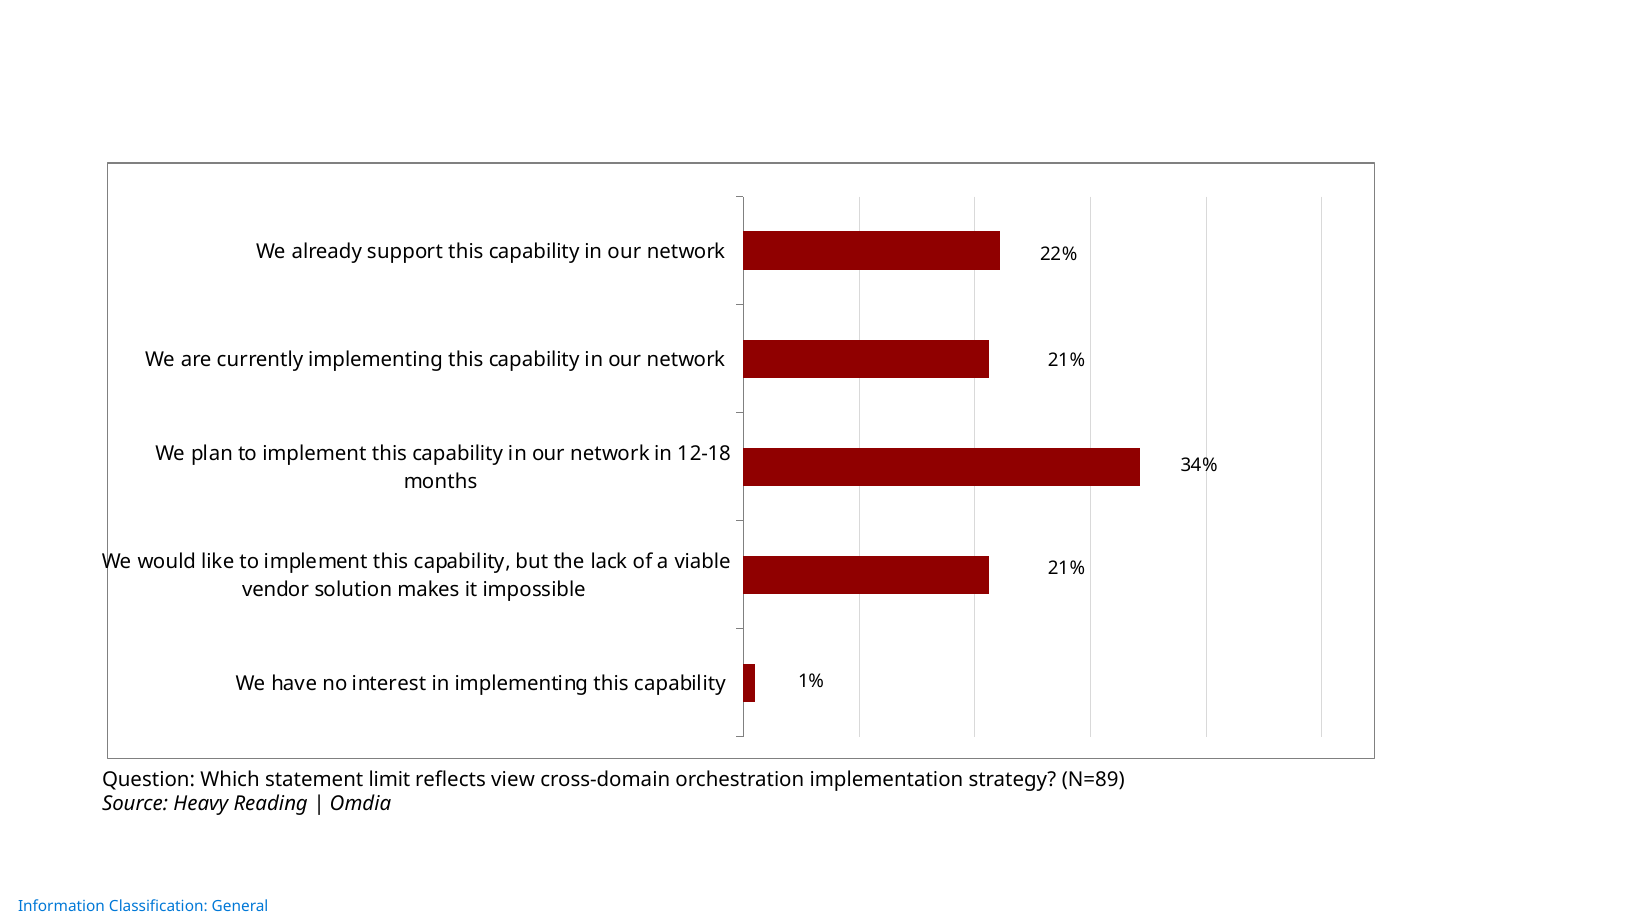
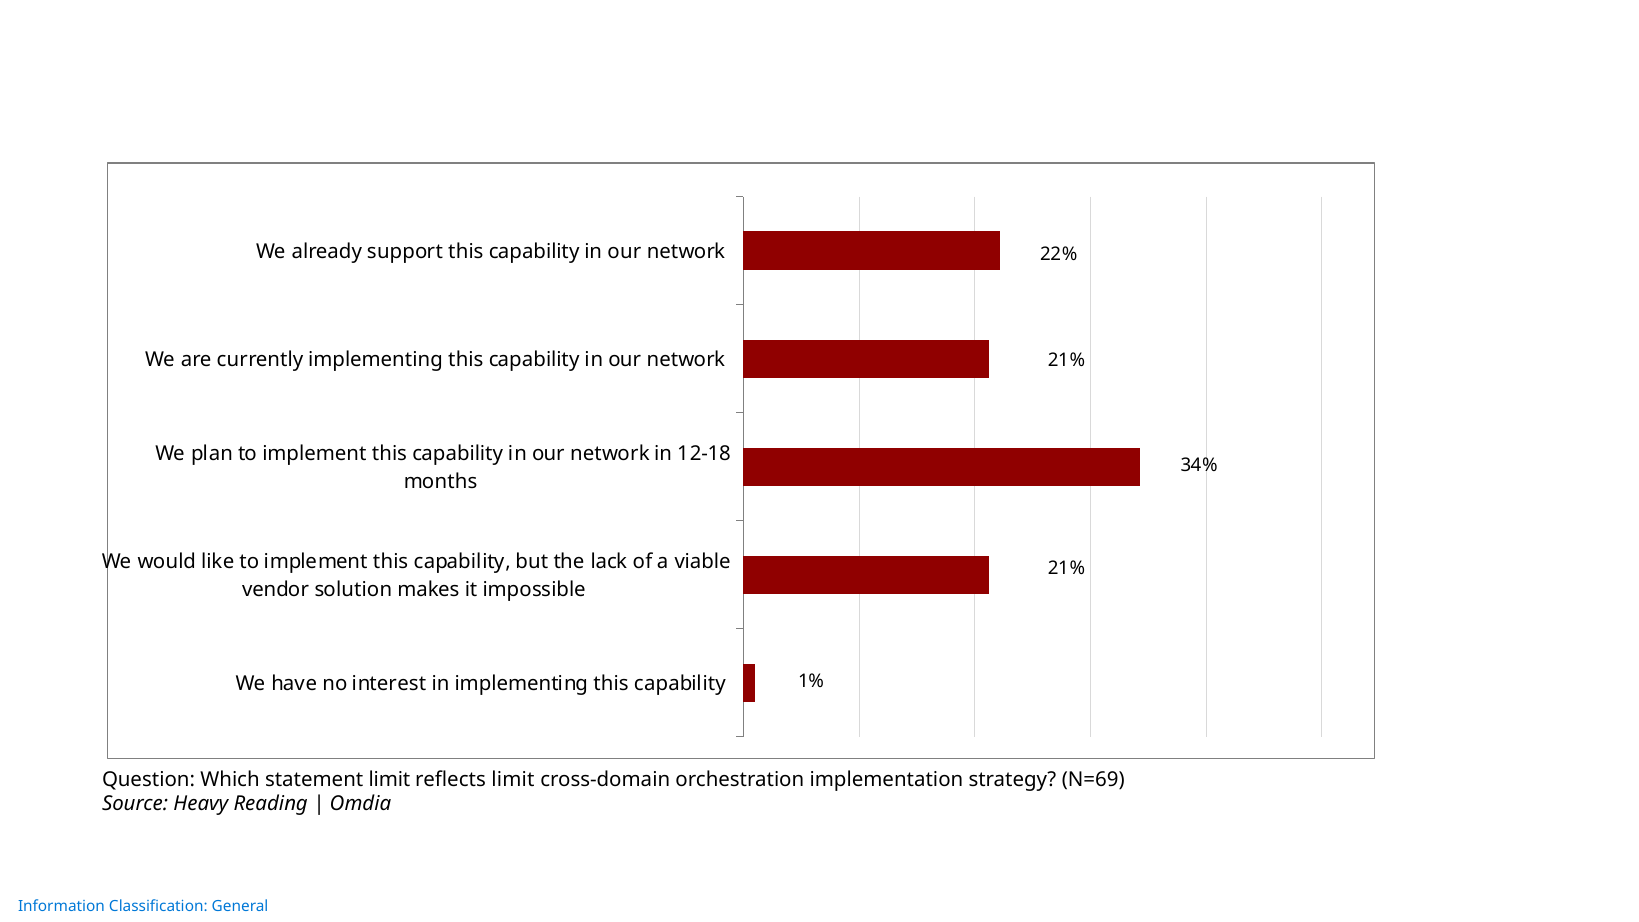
reflects view: view -> limit (513, 779)
N=89: N=89 -> N=69 (1093, 779)
